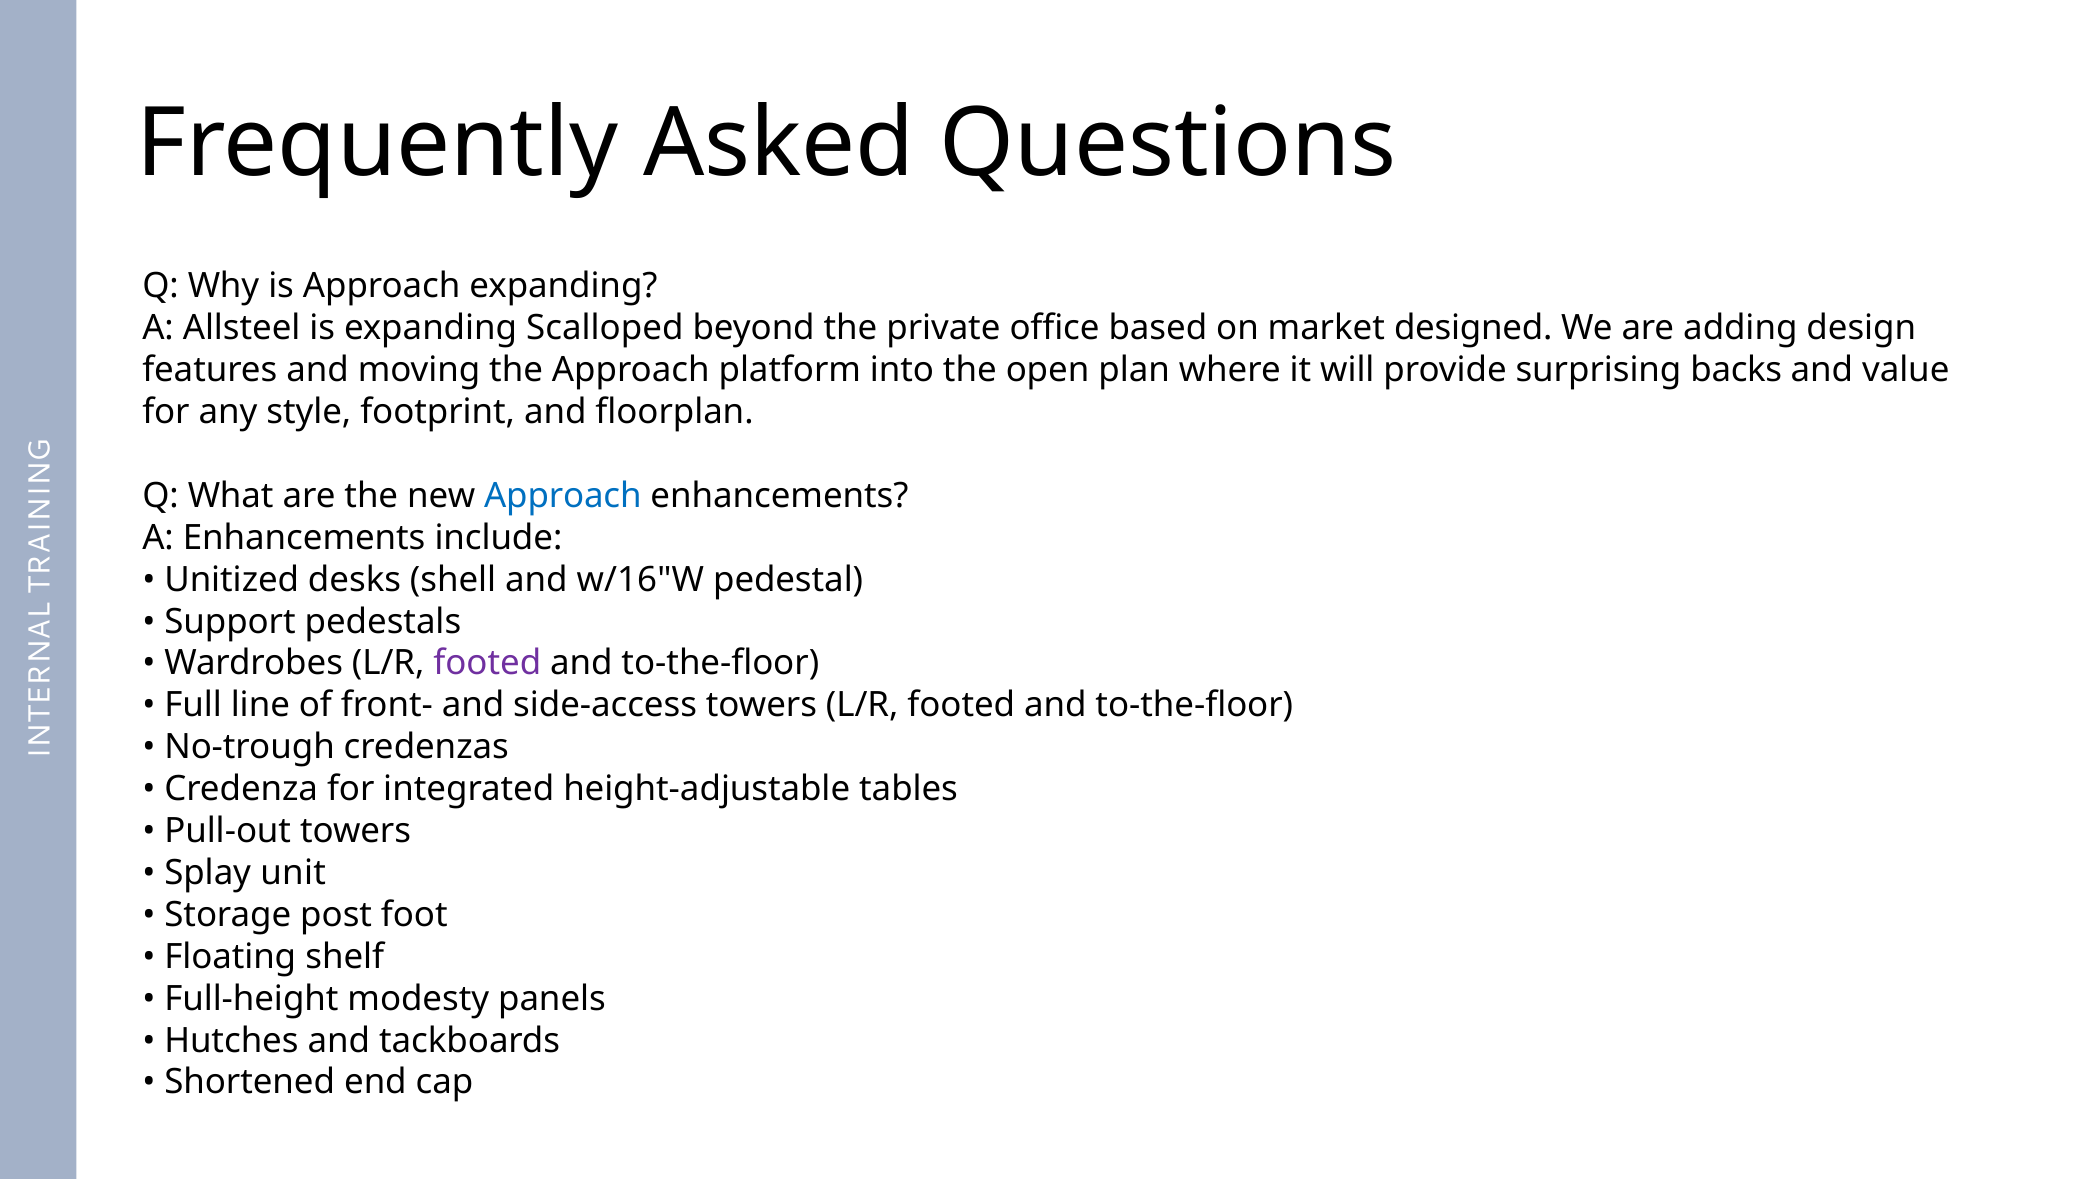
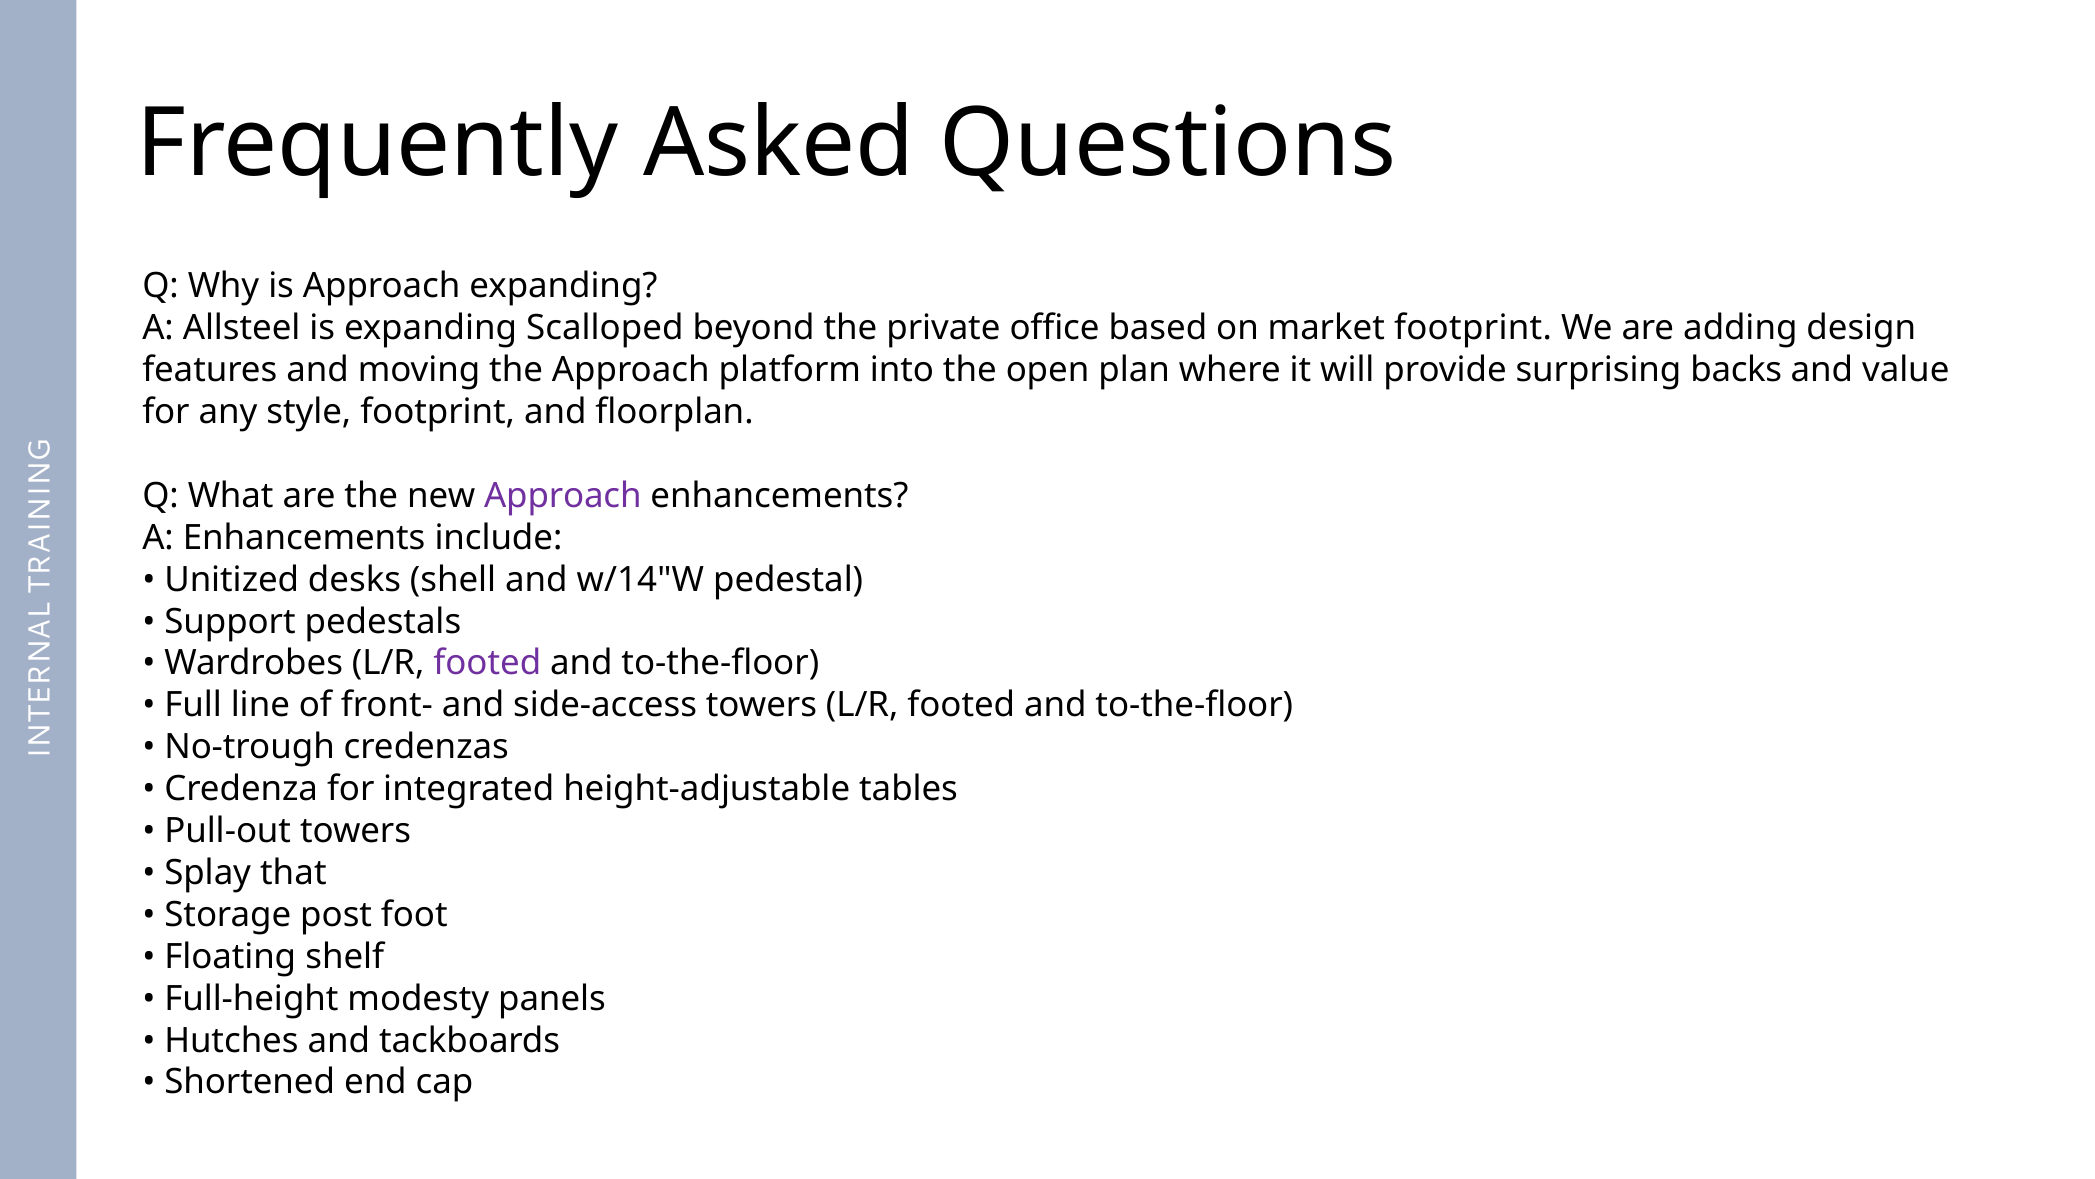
market designed: designed -> footprint (1473, 328)
Approach colour: blue -> purple (563, 496)
w/16"W: w/16"W -> w/14"W (640, 579)
unit: unit -> that (293, 873)
